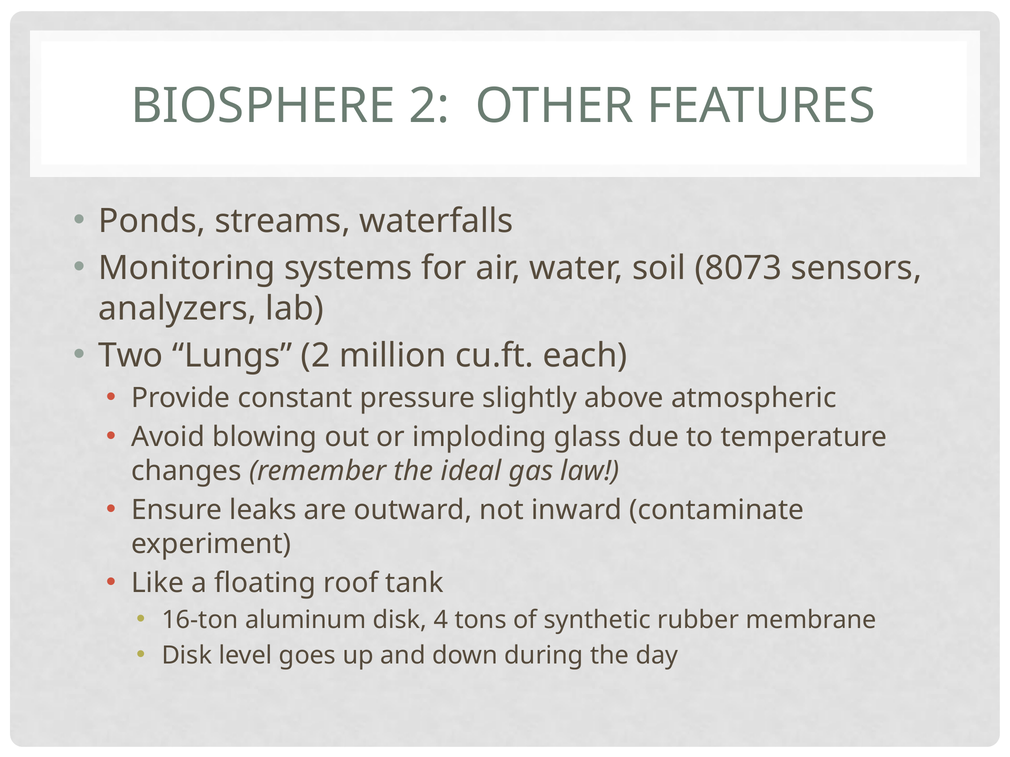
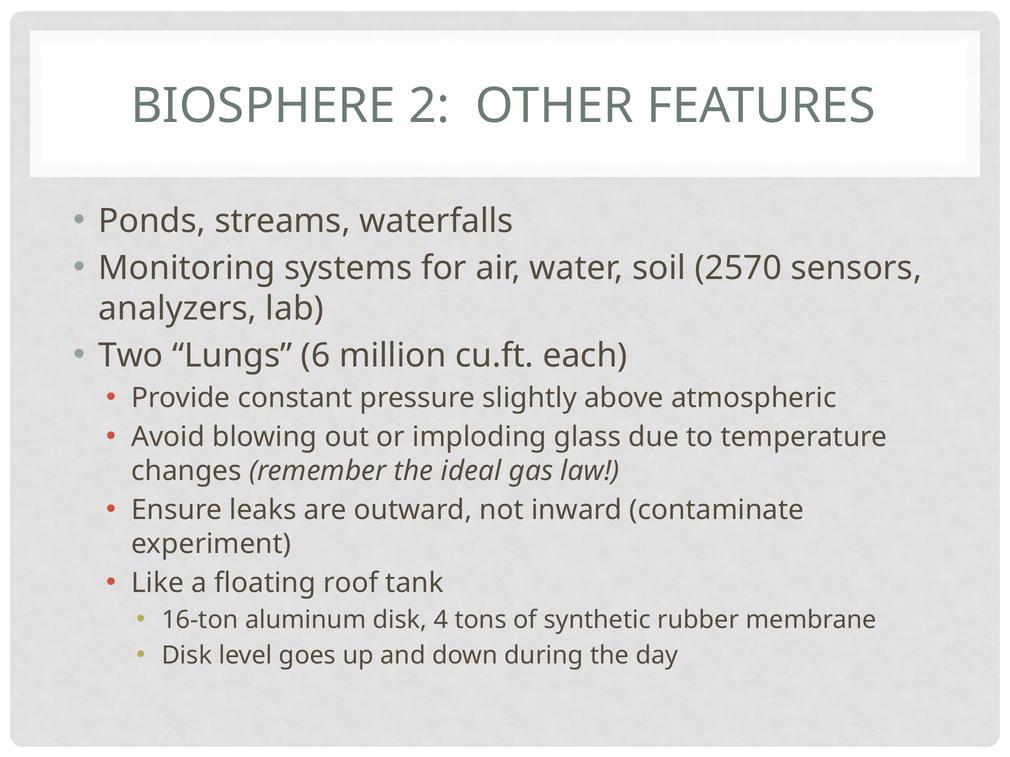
8073: 8073 -> 2570 (738, 268)
Lungs 2: 2 -> 6 (316, 356)
